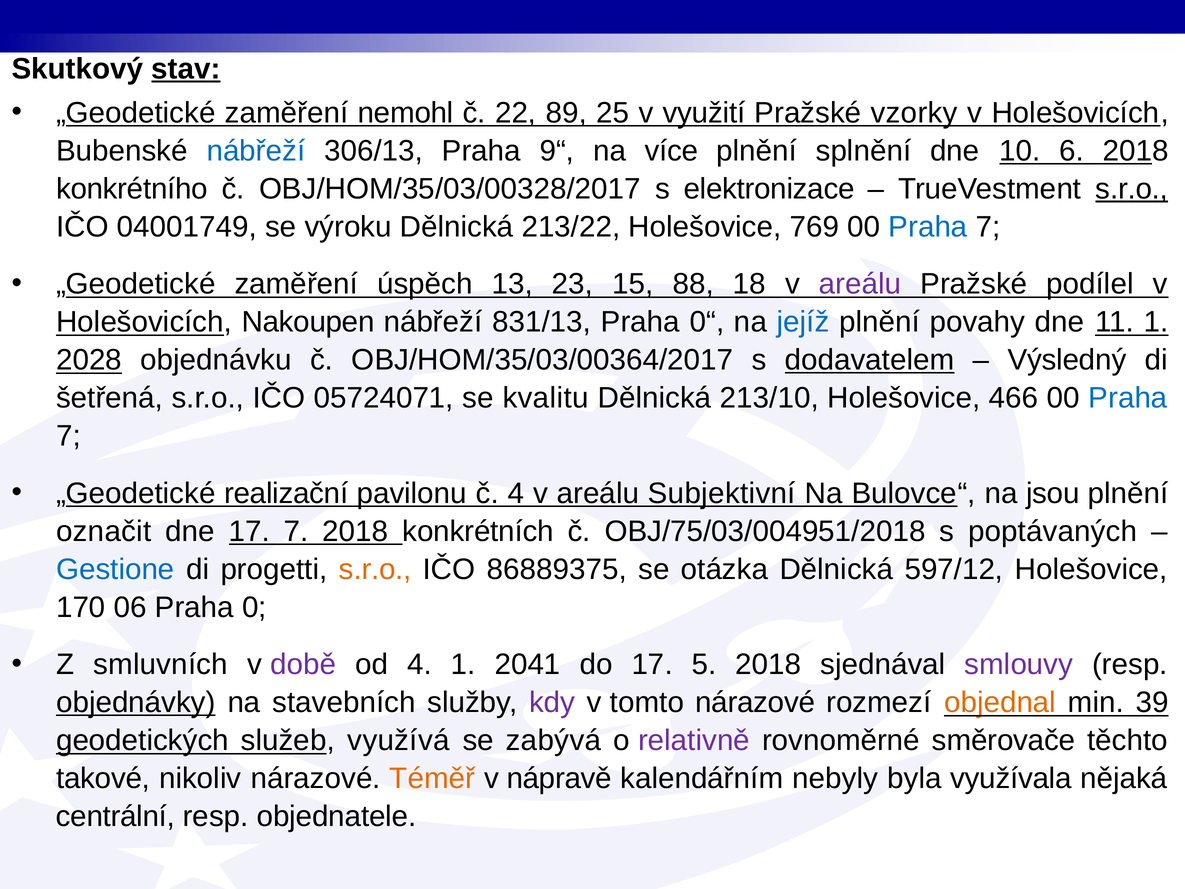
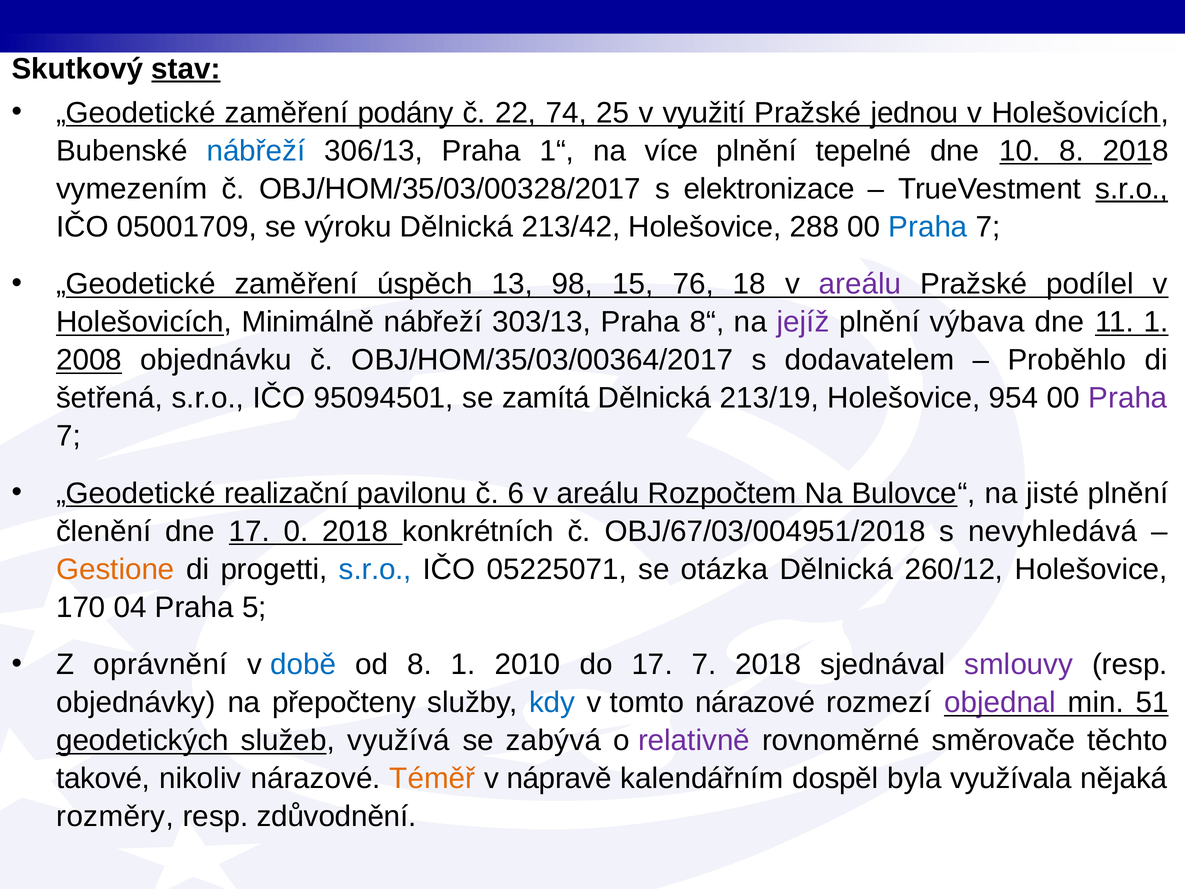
nemohl: nemohl -> podány (406, 113)
89: 89 -> 74 (566, 113)
vzorky: vzorky -> jednou (914, 113)
9“: 9“ -> 1“ (557, 151)
splnění: splnění -> tepelné (864, 151)
10 6: 6 -> 8 (1072, 151)
konkrétního: konkrétního -> vymezením (132, 189)
04001749: 04001749 -> 05001709 (187, 227)
213/22: 213/22 -> 213/42 (571, 227)
769: 769 -> 288 (814, 227)
23: 23 -> 98 (573, 284)
88: 88 -> 76 (693, 284)
Nakoupen: Nakoupen -> Minimálně (308, 322)
831/13: 831/13 -> 303/13 (542, 322)
0“: 0“ -> 8“ (707, 322)
jejíž colour: blue -> purple (803, 322)
povahy: povahy -> výbava (977, 322)
2028: 2028 -> 2008 (89, 360)
dodavatelem underline: present -> none (870, 360)
Výsledný: Výsledný -> Proběhlo (1067, 360)
05724071: 05724071 -> 95094501 (384, 398)
kvalitu: kvalitu -> zamítá (546, 398)
213/10: 213/10 -> 213/19 (769, 398)
466: 466 -> 954 (1014, 398)
Praha colour: blue -> purple (1128, 398)
č 4: 4 -> 6 (516, 493)
Subjektivní: Subjektivní -> Rozpočtem (722, 493)
jsou: jsou -> jisté (1053, 493)
označit: označit -> členění (104, 531)
17 7: 7 -> 0 (296, 531)
OBJ/75/03/004951/2018: OBJ/75/03/004951/2018 -> OBJ/67/03/004951/2018 (765, 531)
poptávaných: poptávaných -> nevyhledává (1053, 531)
Gestione colour: blue -> orange (115, 569)
s.r.o colour: orange -> blue (375, 569)
86889375: 86889375 -> 05225071 (557, 569)
597/12: 597/12 -> 260/12 (954, 569)
06: 06 -> 04 (130, 607)
0: 0 -> 5 (254, 607)
smluvních: smluvních -> oprávnění (161, 664)
době colour: purple -> blue (303, 664)
od 4: 4 -> 8 (420, 664)
2041: 2041 -> 2010 (528, 664)
17 5: 5 -> 7 (704, 664)
objednávky underline: present -> none (136, 702)
stavebních: stavebních -> přepočteny (344, 702)
kdy colour: purple -> blue (552, 702)
objednal colour: orange -> purple (1000, 702)
39: 39 -> 51 (1152, 702)
nebyly: nebyly -> dospěl (835, 778)
centrální: centrální -> rozměry (115, 816)
objednatele: objednatele -> zdůvodnění (337, 816)
